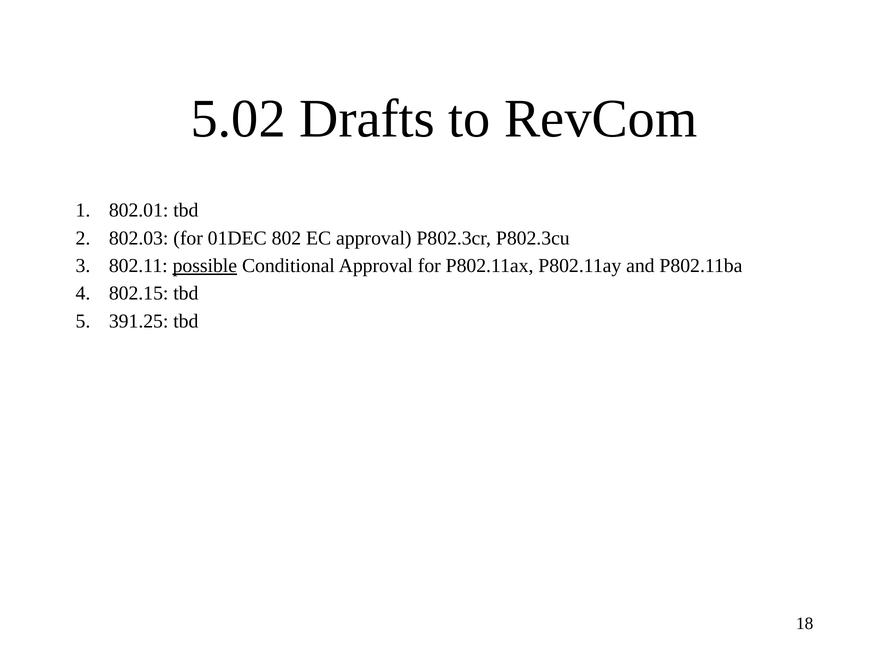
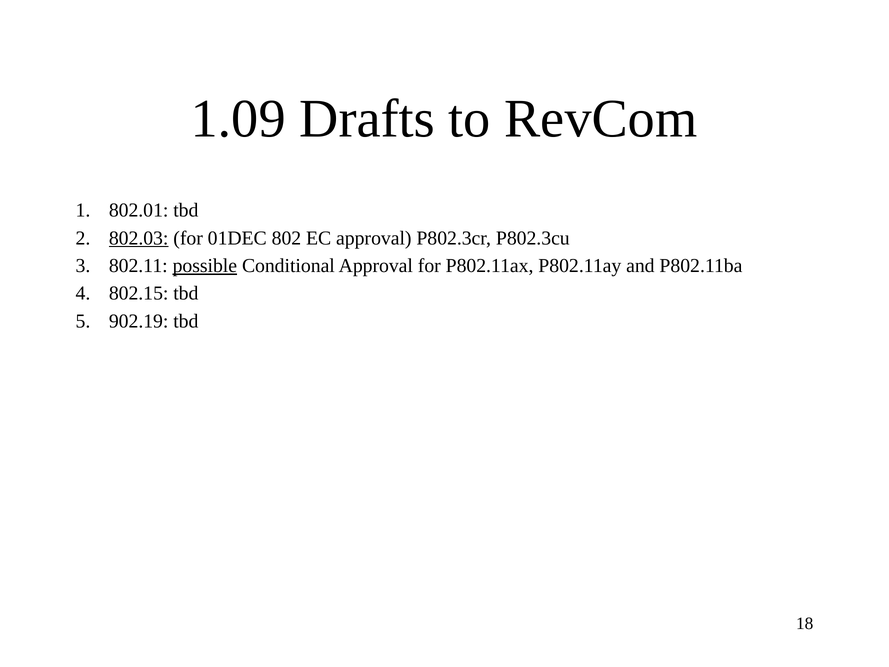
5.02: 5.02 -> 1.09 (238, 119)
802.03 underline: none -> present (139, 238)
391.25: 391.25 -> 902.19 (139, 321)
